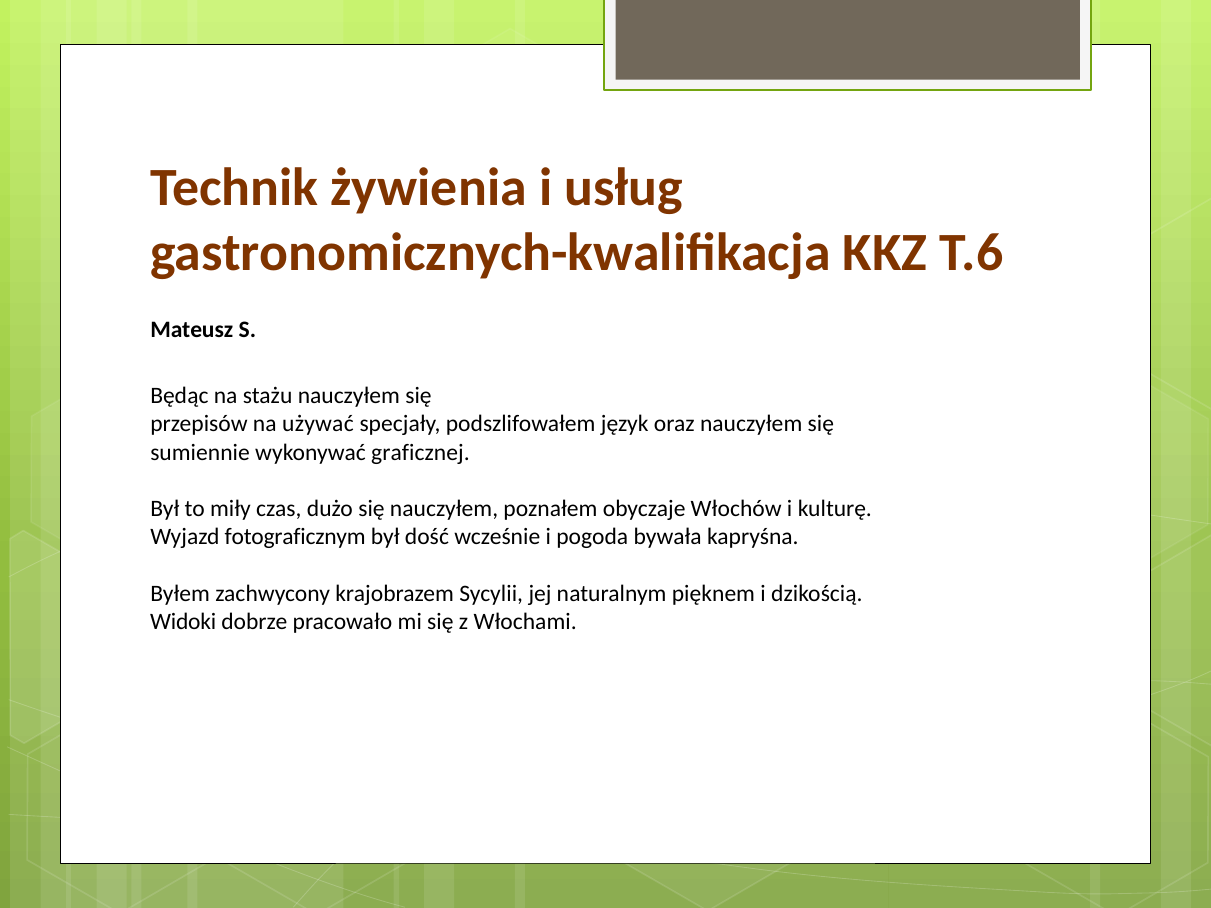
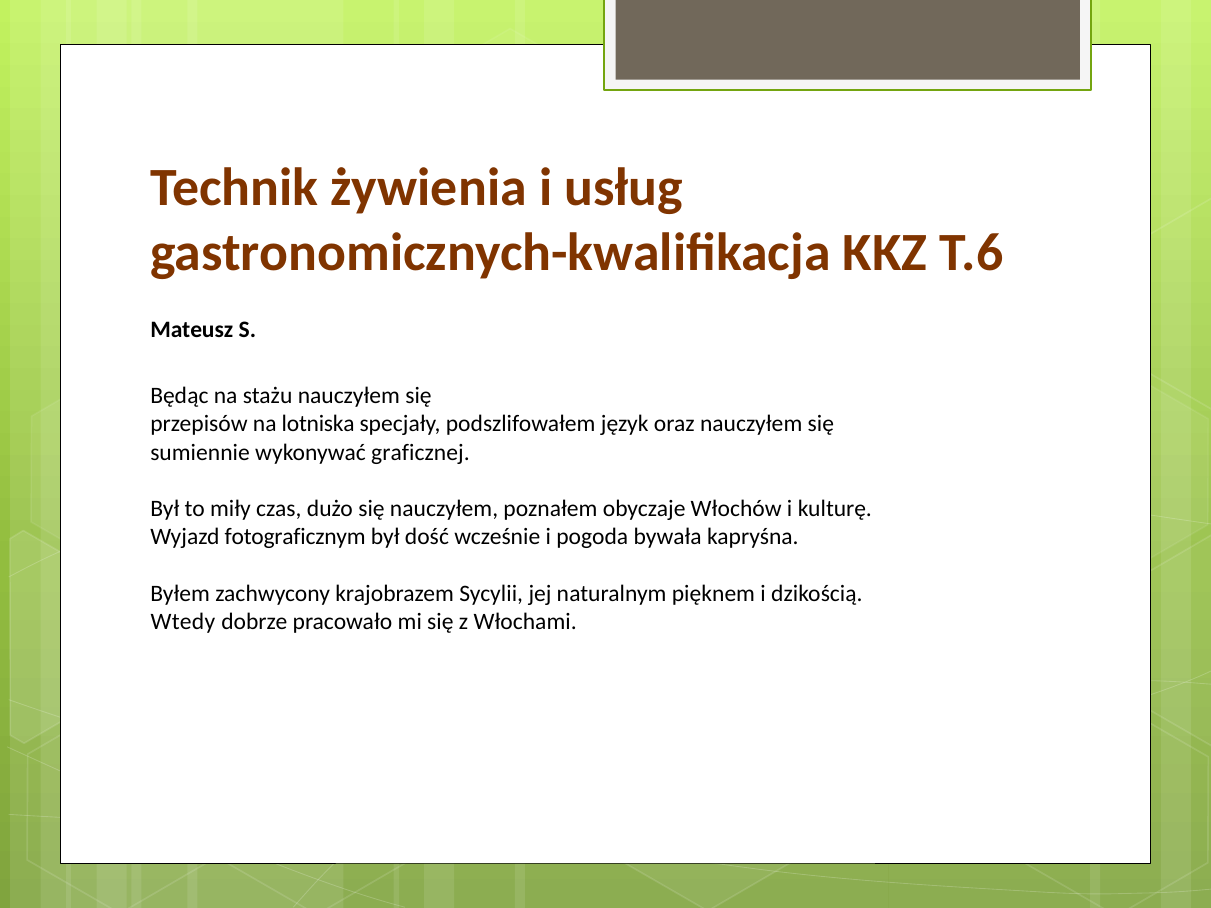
używać: używać -> lotniska (318, 424)
Widoki: Widoki -> Wtedy (183, 622)
